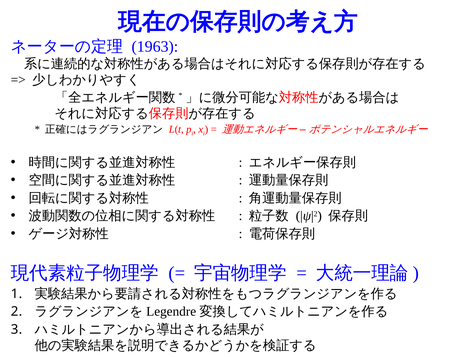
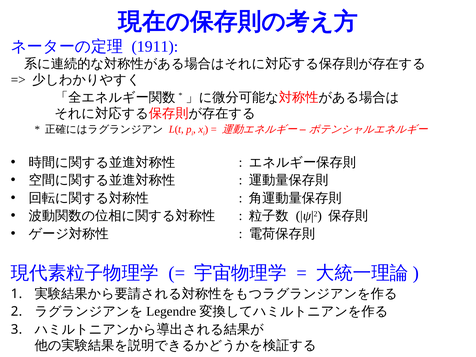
1963: 1963 -> 1911 (155, 47)
